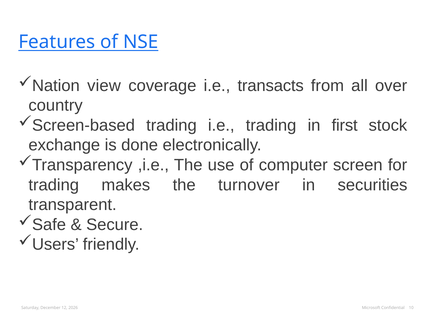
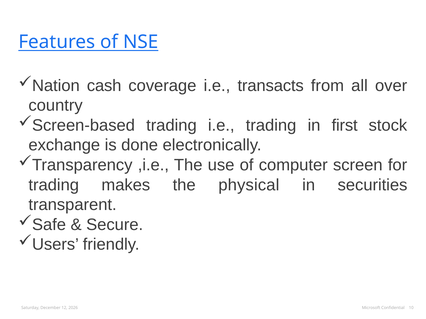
view: view -> cash (104, 86)
turnover: turnover -> physical (249, 185)
